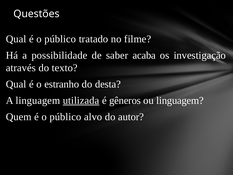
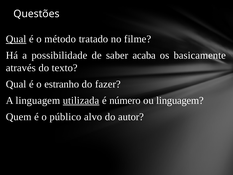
Qual underline: none -> present (16, 39)
público: público -> método (60, 39)
investigação: investigação -> basicamente (200, 55)
desta: desta -> fazer (108, 84)
gêneros: gêneros -> número (125, 100)
